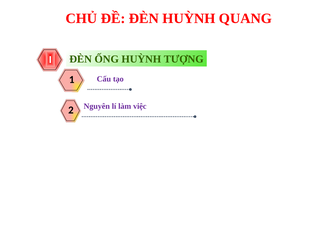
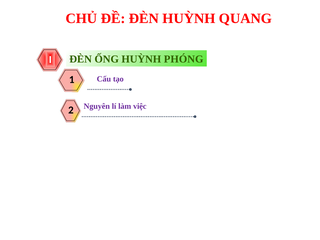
TƯỢNG: TƯỢNG -> PHÓNG (184, 59)
